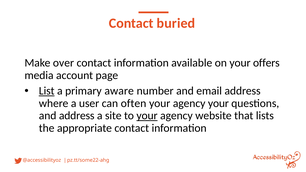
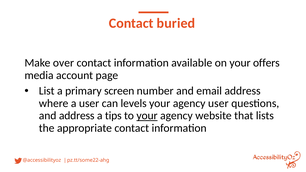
List underline: present -> none (47, 91)
aware: aware -> screen (119, 91)
often: often -> levels (134, 103)
agency your: your -> user (218, 103)
site: site -> tips (113, 116)
